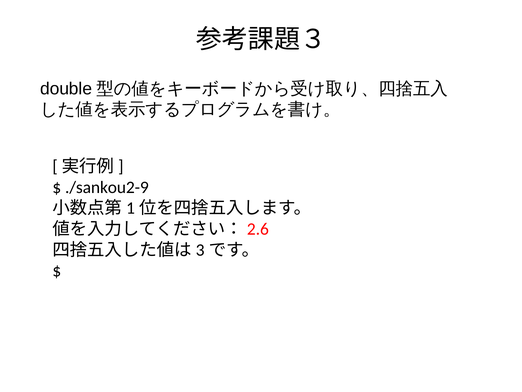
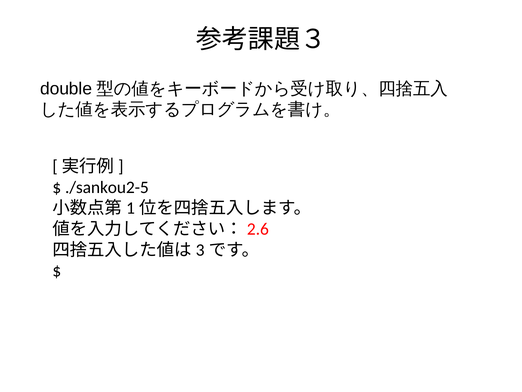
./sankou2-9: ./sankou2-9 -> ./sankou2-5 (107, 187)
